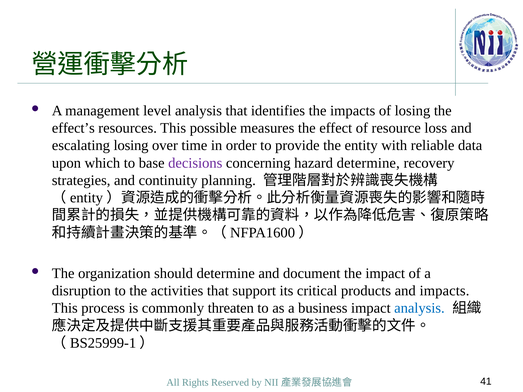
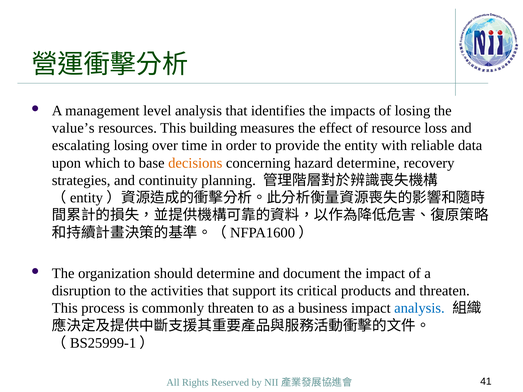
effect’s: effect’s -> value’s (73, 128)
possible: possible -> building (213, 128)
decisions colour: purple -> orange (195, 163)
and impacts: impacts -> threaten (445, 291)
